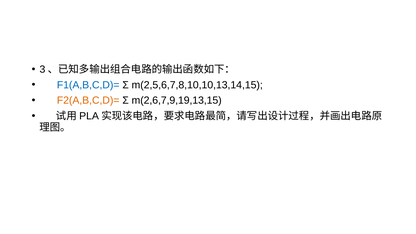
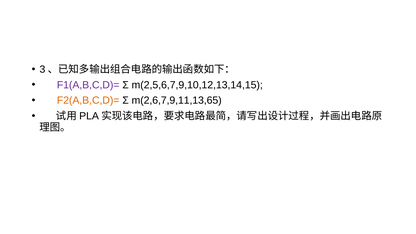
F1(A,B,C,D)= colour: blue -> purple (88, 85)
m(2,5,6,7,8,10,10,13,14,15: m(2,5,6,7,8,10,10,13,14,15 -> m(2,5,6,7,9,10,12,13,14,15 (197, 85)
m(2,6,7,9,19,13,15: m(2,6,7,9,19,13,15 -> m(2,6,7,9,11,13,65 (177, 101)
